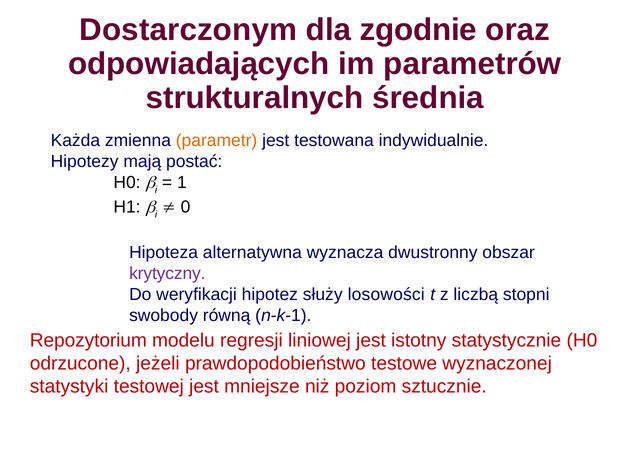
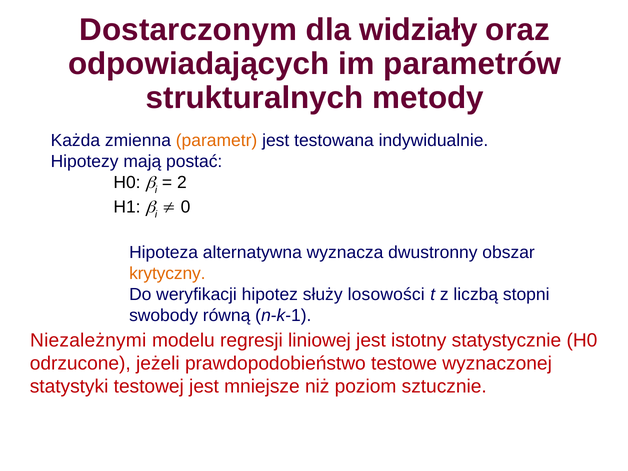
zgodnie: zgodnie -> widziały (418, 30)
średnia: średnia -> metody (428, 98)
1: 1 -> 2 (182, 182)
krytyczny colour: purple -> orange (167, 274)
Repozytorium: Repozytorium -> Niezależnymi (88, 340)
